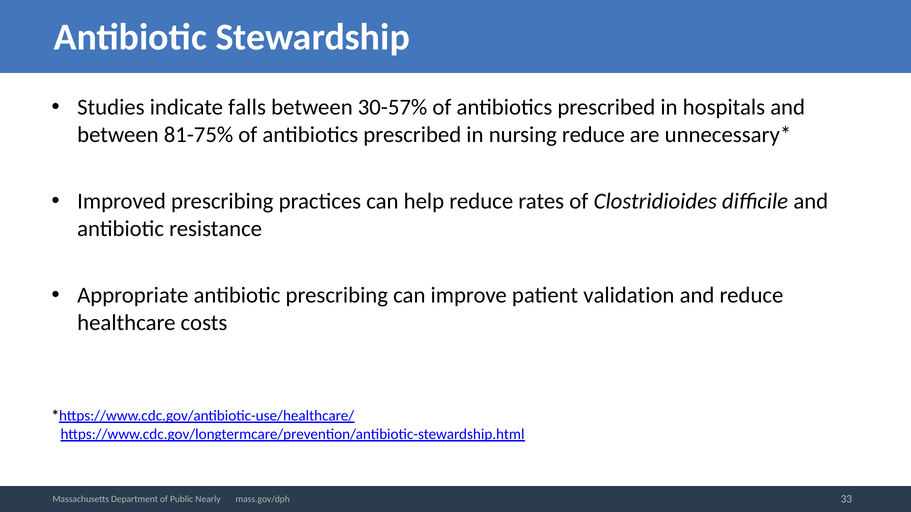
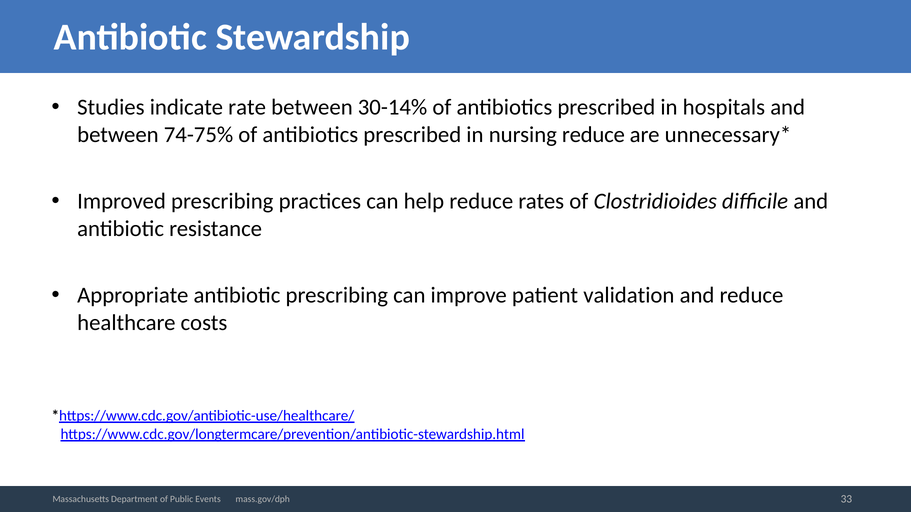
falls: falls -> rate (247, 107)
30-57%: 30-57% -> 30-14% (393, 107)
81-75%: 81-75% -> 74-75% (199, 135)
Nearly: Nearly -> Events (208, 500)
